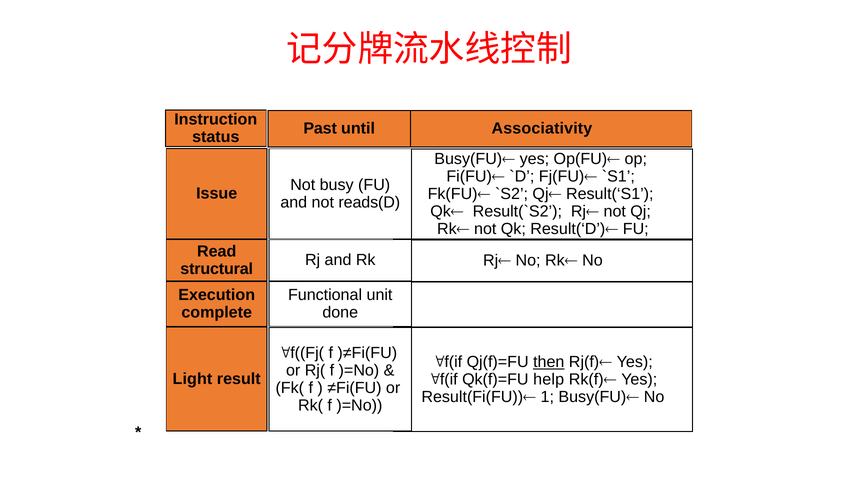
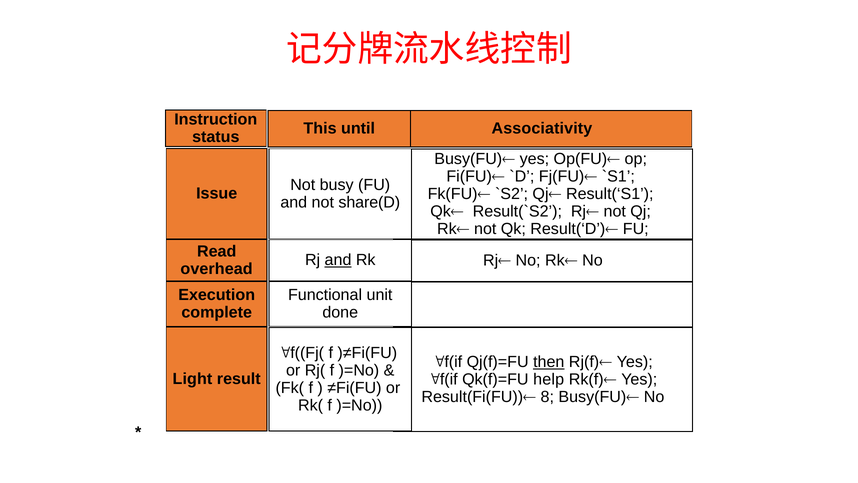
Past: Past -> This (320, 128)
reads(D: reads(D -> share(D (369, 202)
and underline: none -> present (338, 260)
structural: structural -> overhead (217, 269)
1: 1 -> 8 (547, 397)
